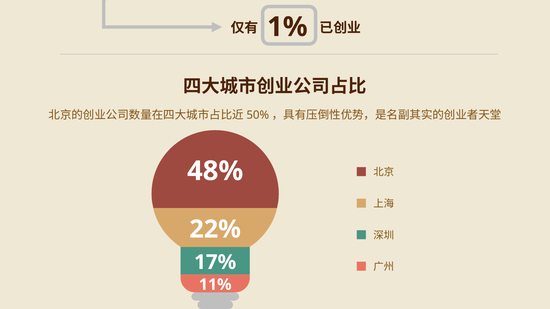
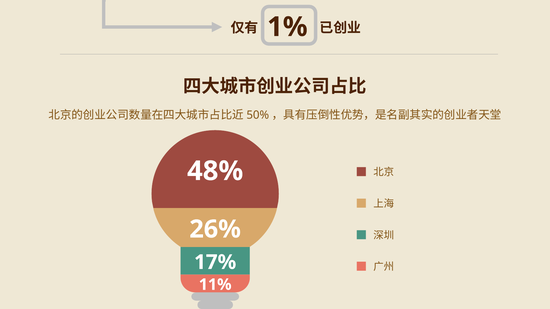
22%: 22% -> 26% (215, 230)
